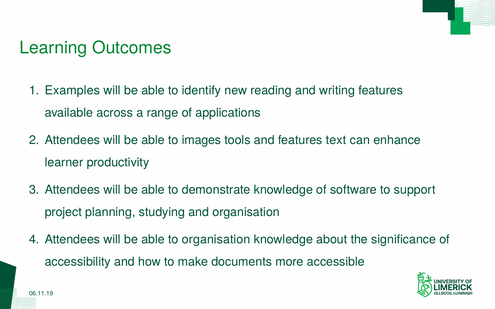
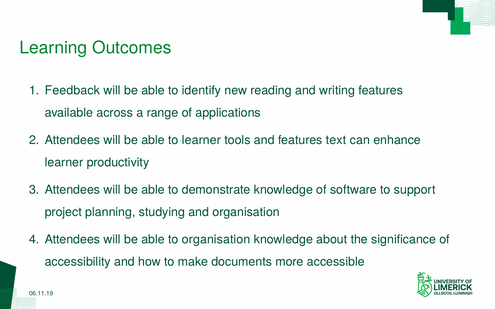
Examples: Examples -> Feedback (72, 91)
to images: images -> learner (201, 140)
